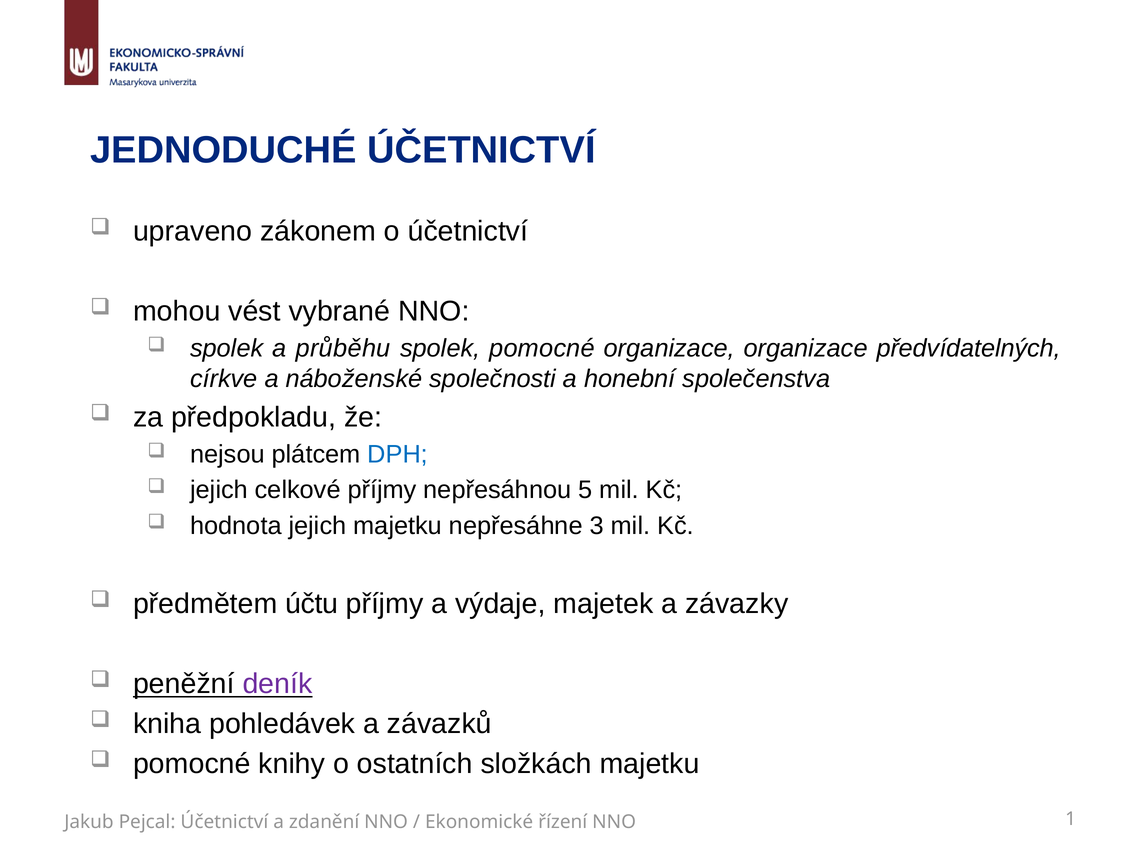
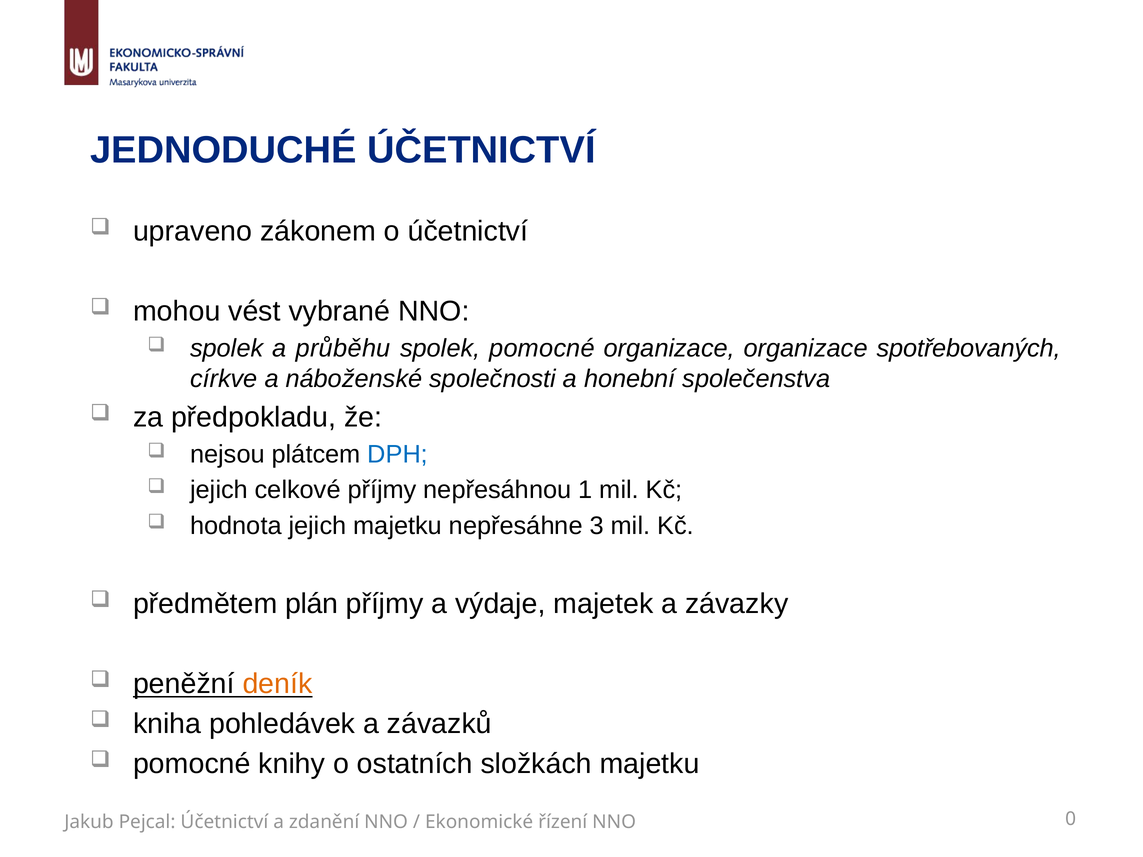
předvídatelných: předvídatelných -> spotřebovaných (969, 349)
5: 5 -> 1 (585, 490)
účtu: účtu -> plán (312, 604)
deník colour: purple -> orange (277, 684)
1: 1 -> 0 (1071, 819)
